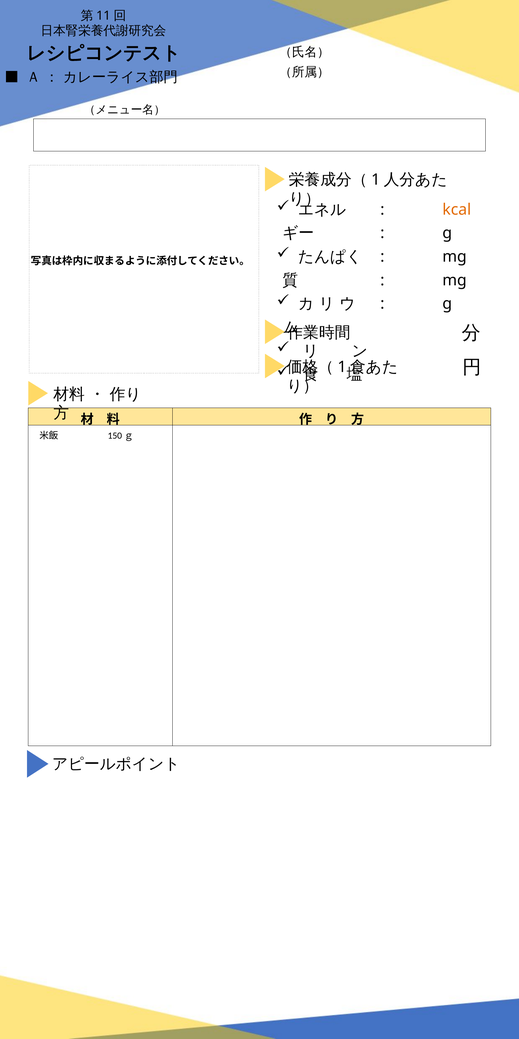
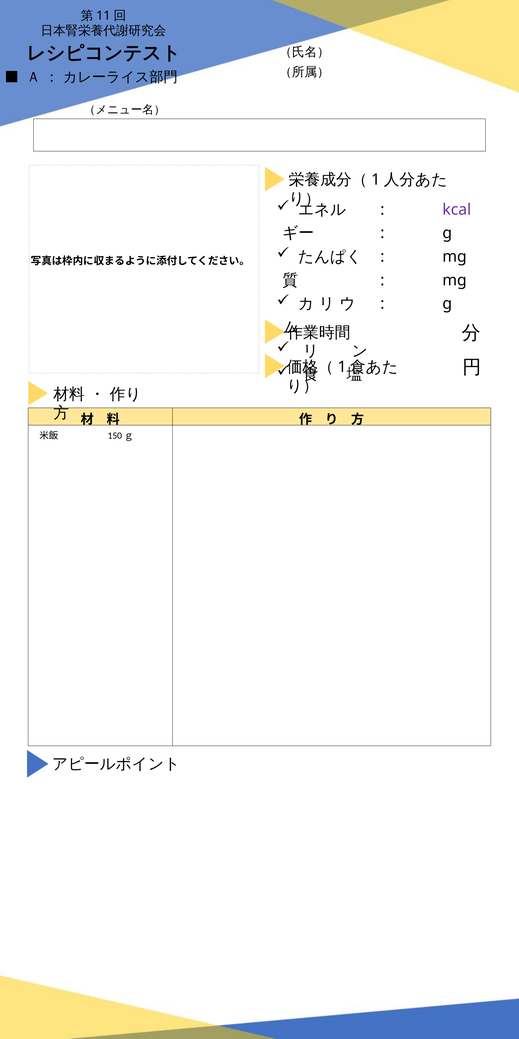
kcal colour: orange -> purple (457, 209)
